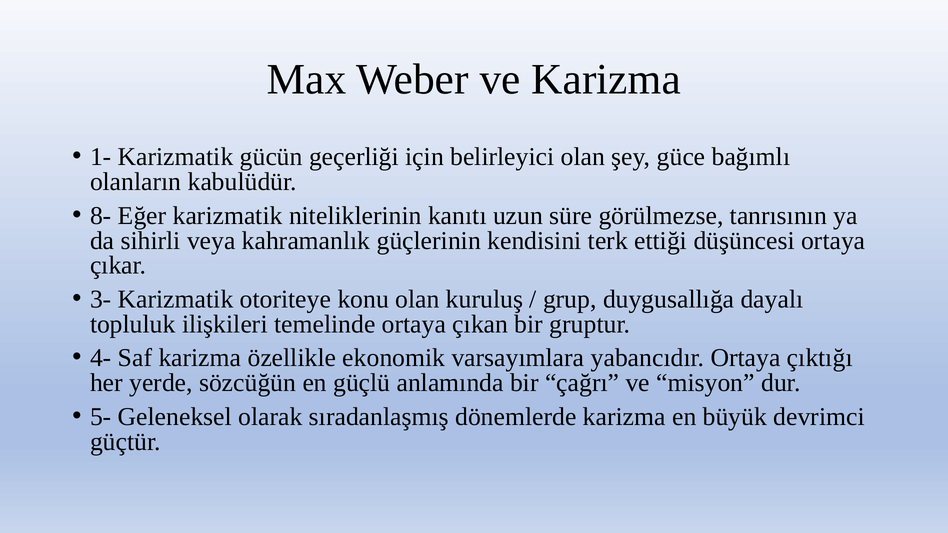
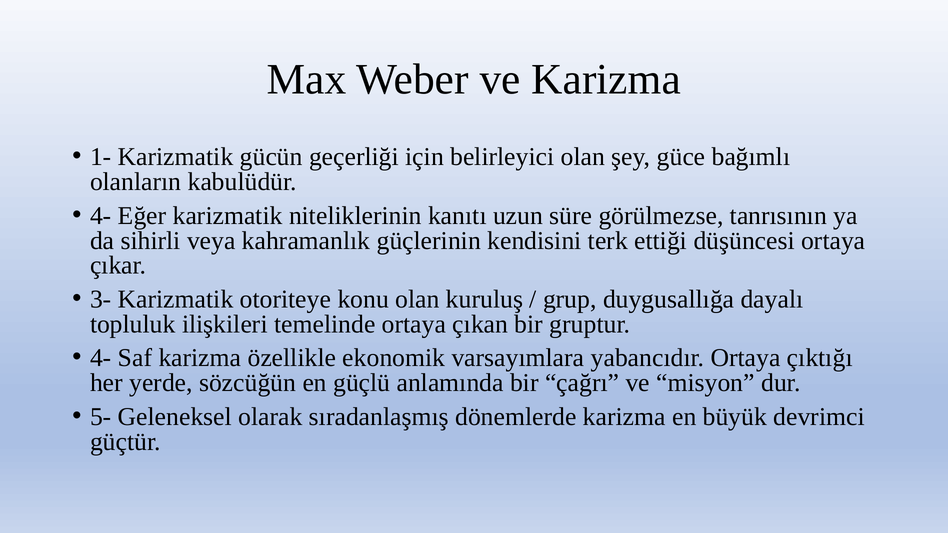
8-: 8- -> 4- (101, 216)
